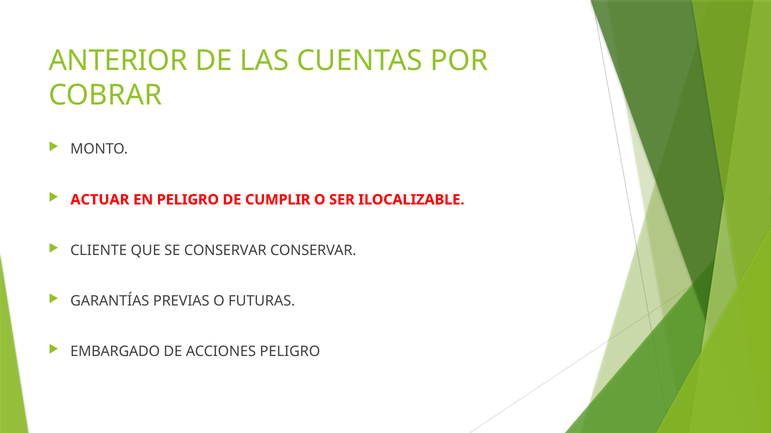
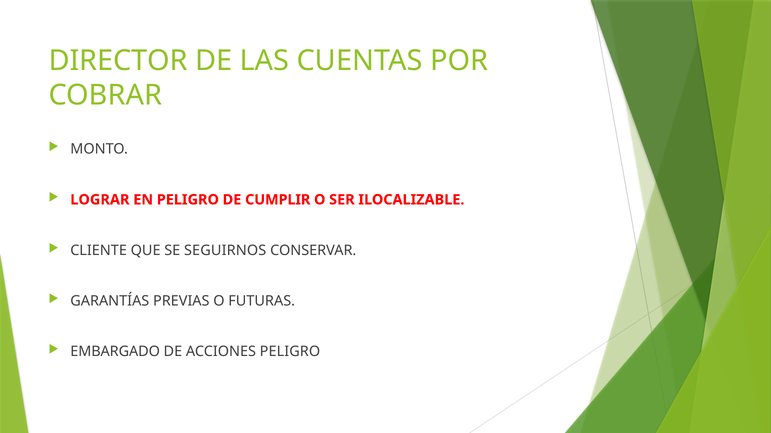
ANTERIOR: ANTERIOR -> DIRECTOR (118, 61)
ACTUAR: ACTUAR -> LOGRAR (100, 200)
SE CONSERVAR: CONSERVAR -> SEGUIRNOS (225, 251)
